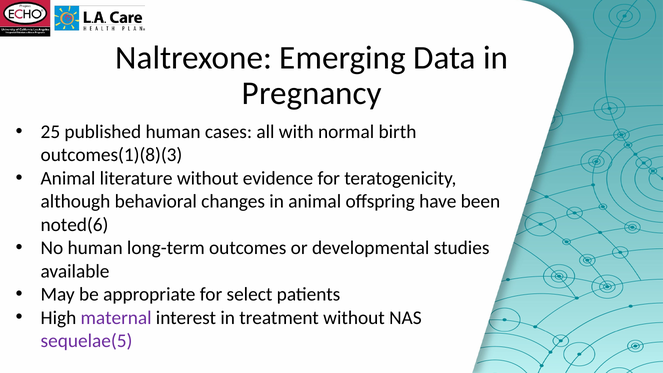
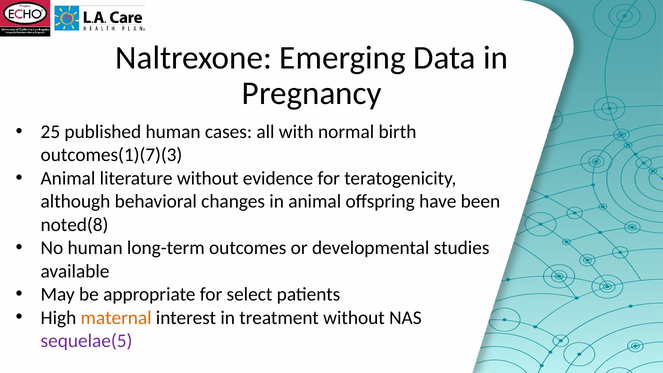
outcomes(1)(8)(3: outcomes(1)(8)(3 -> outcomes(1)(7)(3 (111, 155)
noted(6: noted(6 -> noted(8 (74, 225)
maternal colour: purple -> orange (116, 318)
